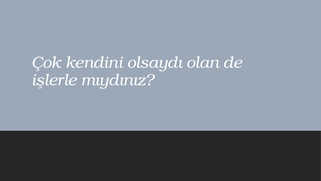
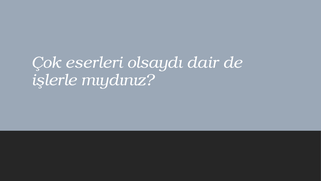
kendini: kendini -> eserleri (94, 62)
olan: olan -> dair (203, 62)
